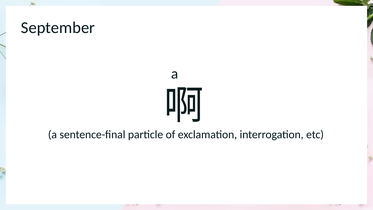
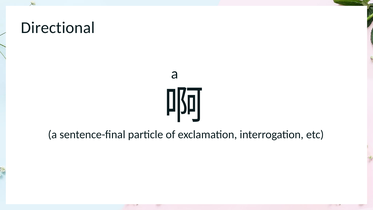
September: September -> Directional (58, 28)
